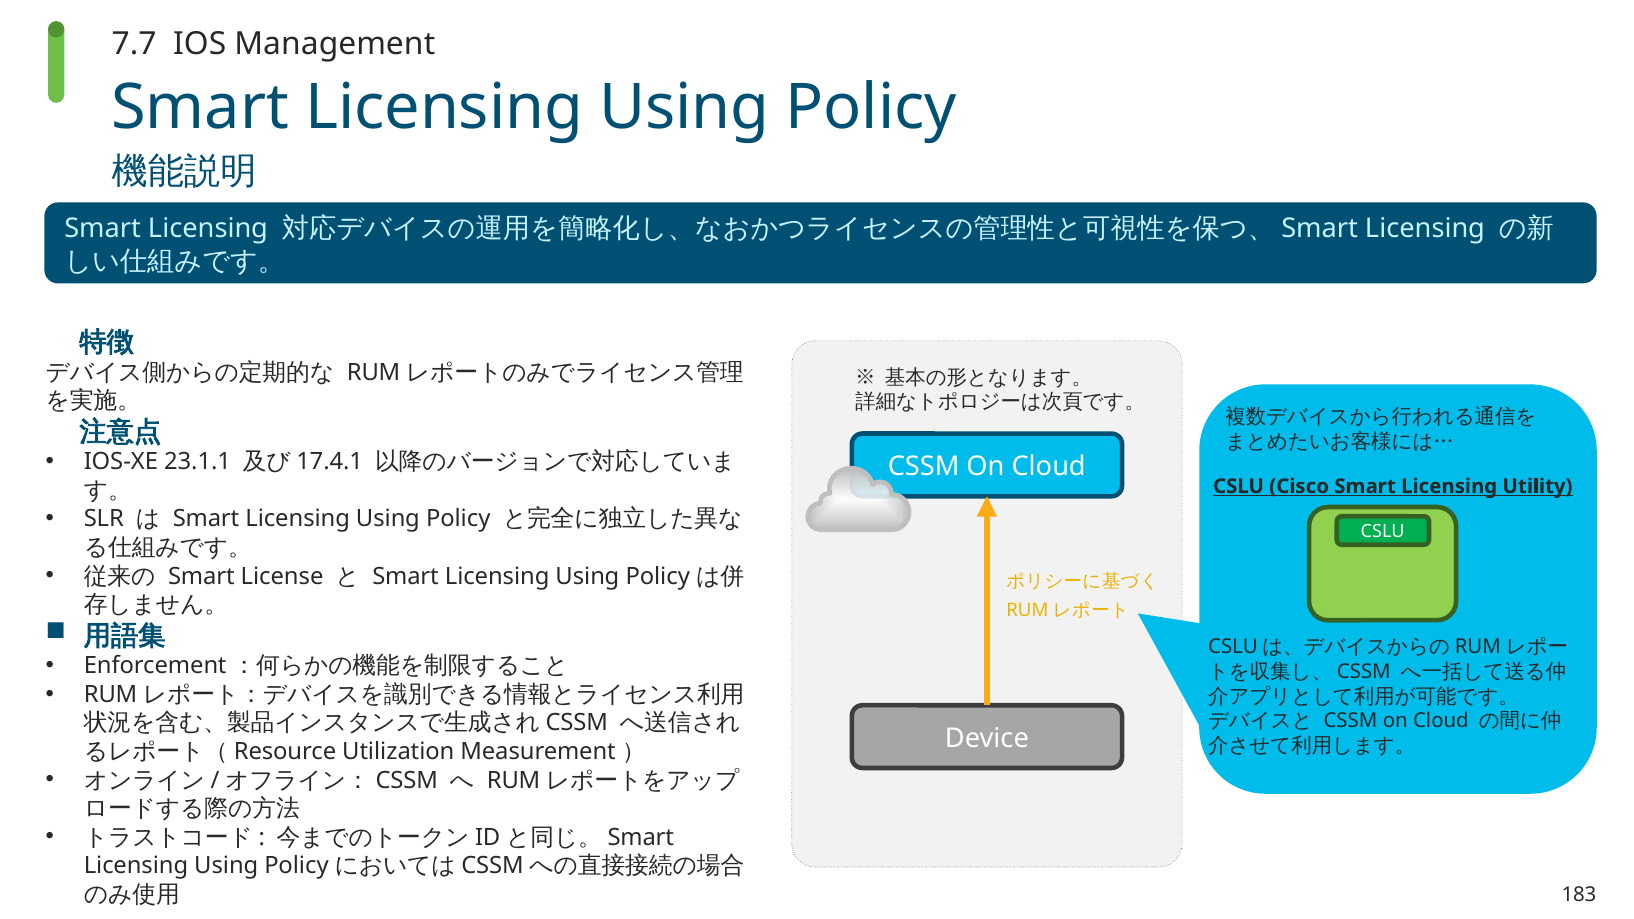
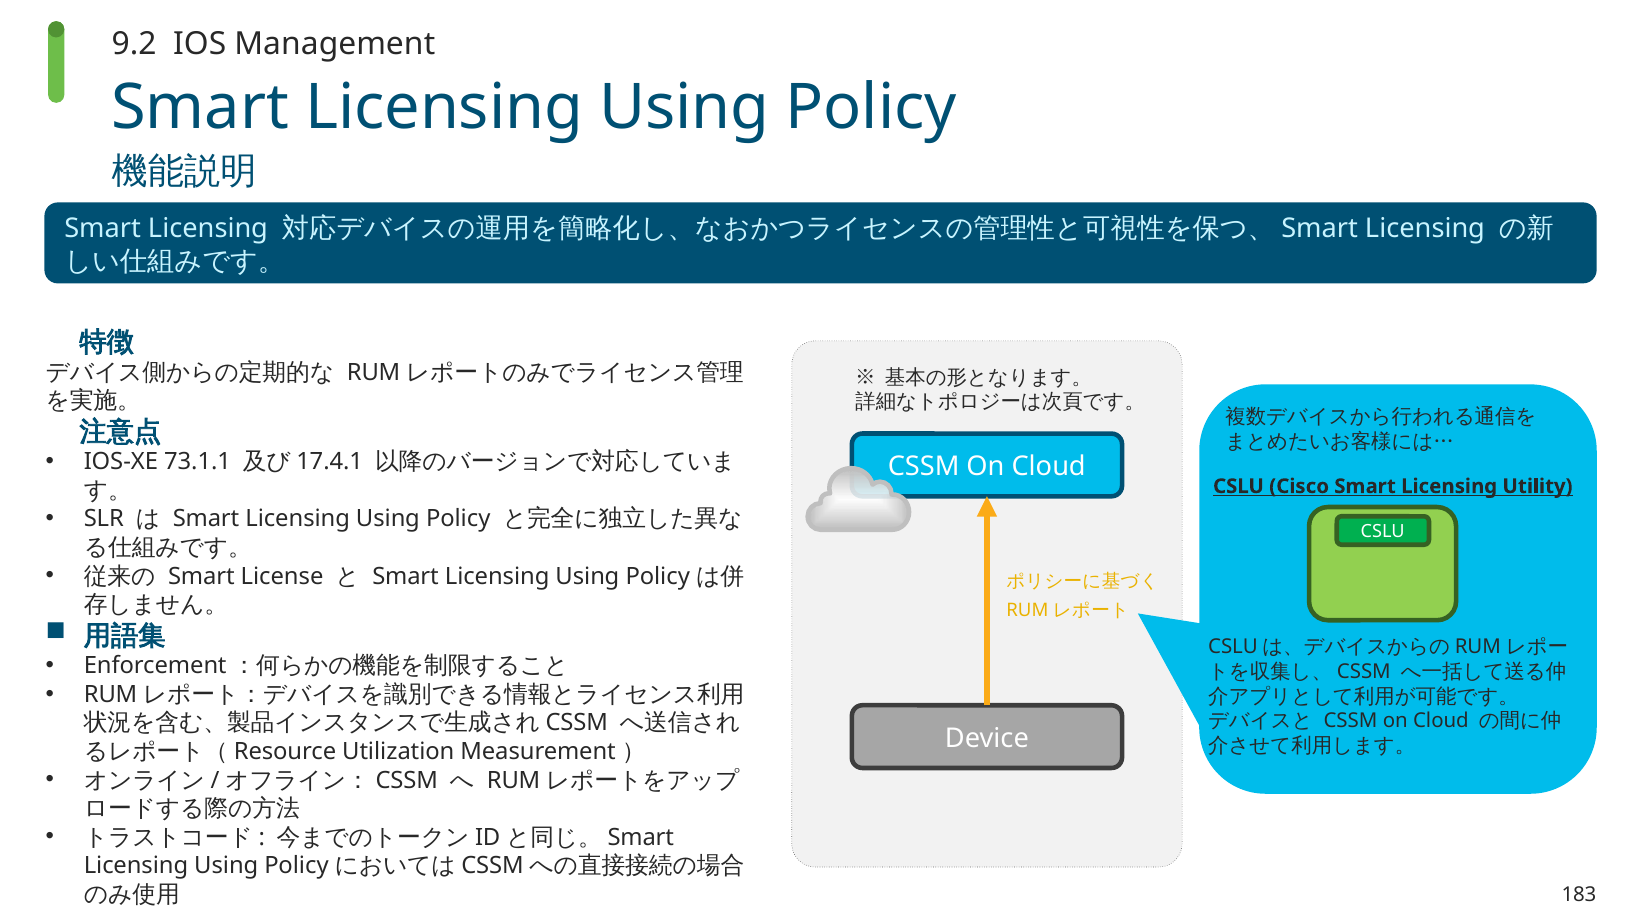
7.7: 7.7 -> 9.2 (134, 44)
23.1.1: 23.1.1 -> 73.1.1 (198, 462)
